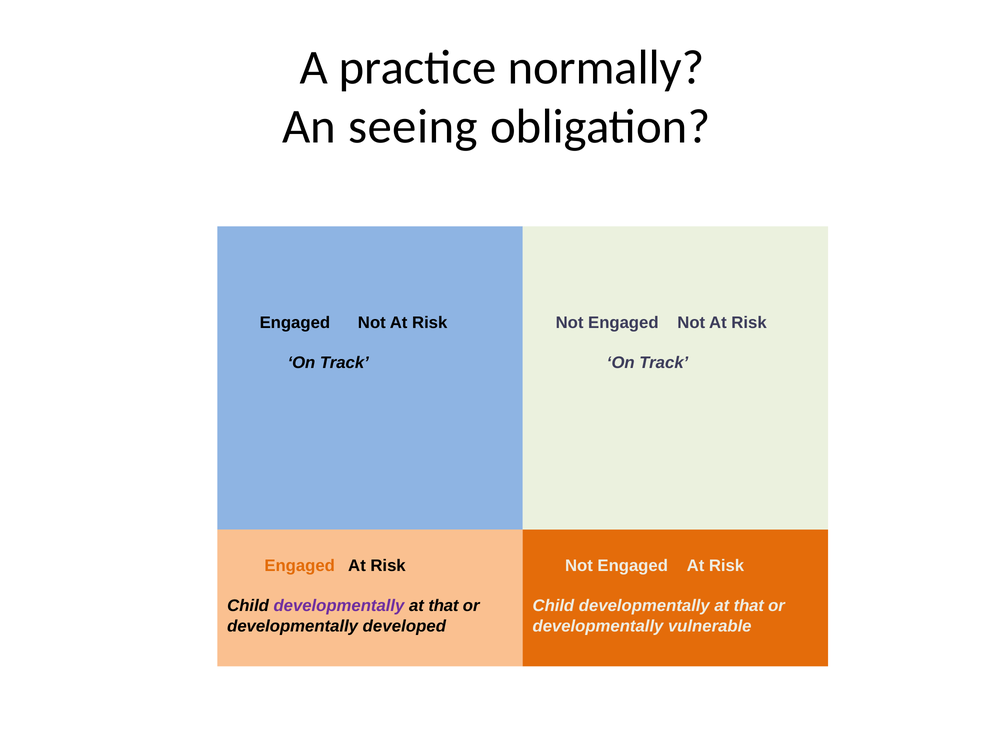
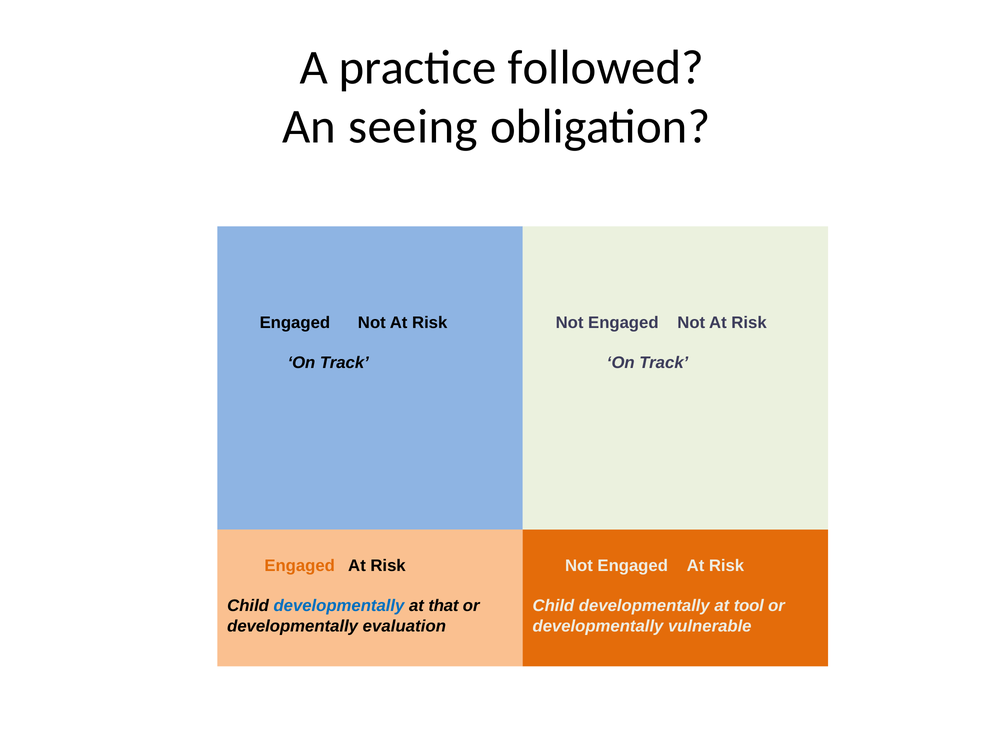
normally: normally -> followed (606, 68)
developmentally colour: purple -> blue (339, 606)
that: that -> tool (749, 606)
developed: developed -> evaluation (404, 626)
